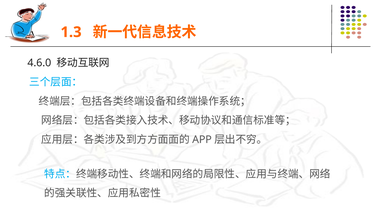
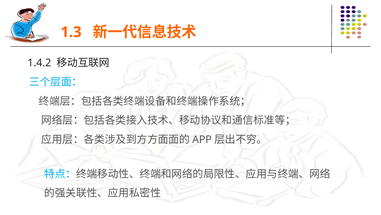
4.6.0: 4.6.0 -> 1.4.2 (39, 63)
